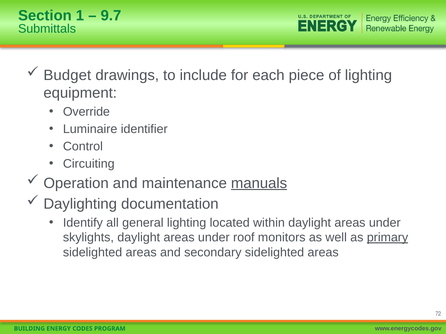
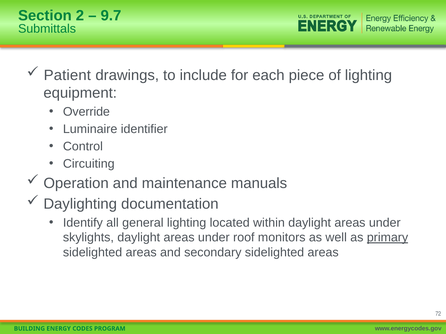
1: 1 -> 2 (80, 16)
Budget: Budget -> Patient (67, 75)
manuals underline: present -> none (259, 183)
